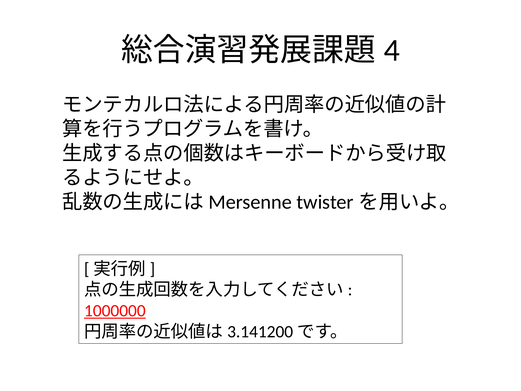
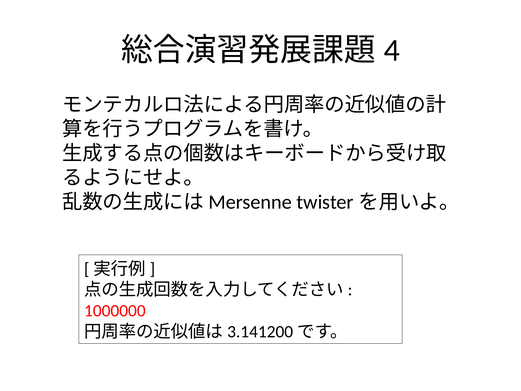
1000000 underline: present -> none (115, 311)
